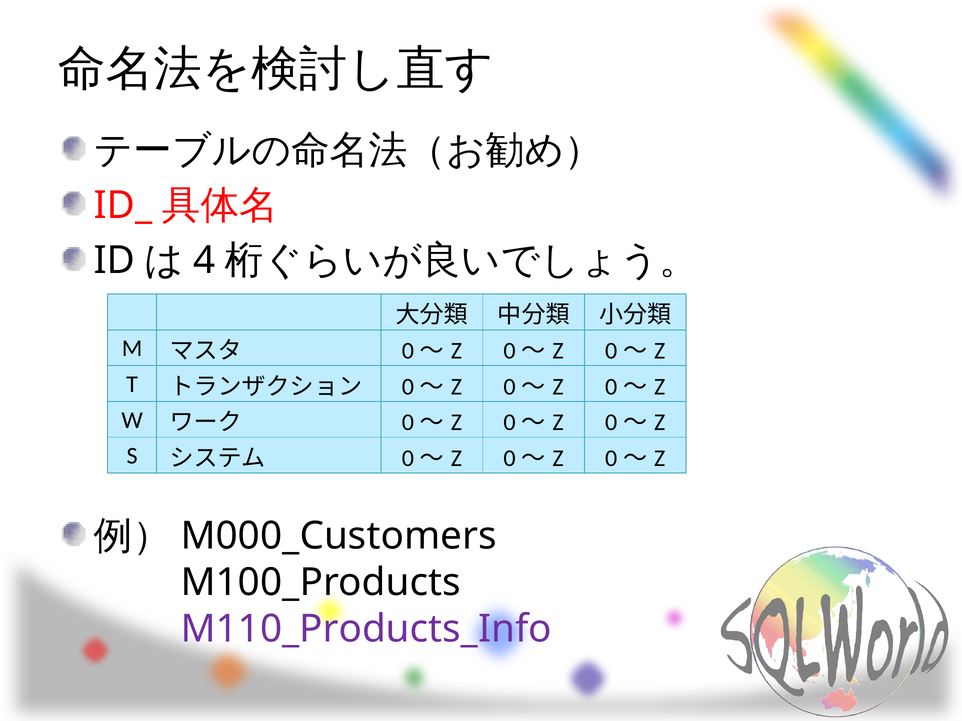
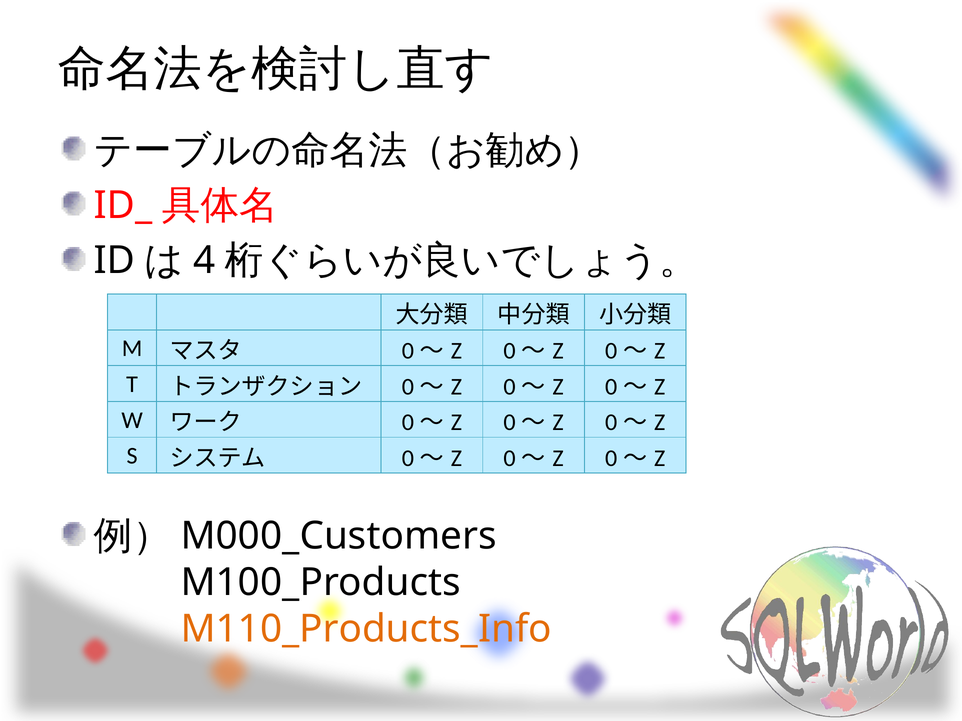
M110_Products_Info colour: purple -> orange (366, 629)
